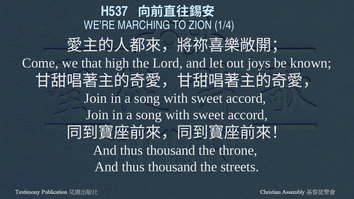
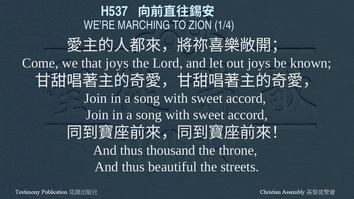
that high: high -> joys (117, 63)
thousand: thousand -> beautiful (173, 167)
